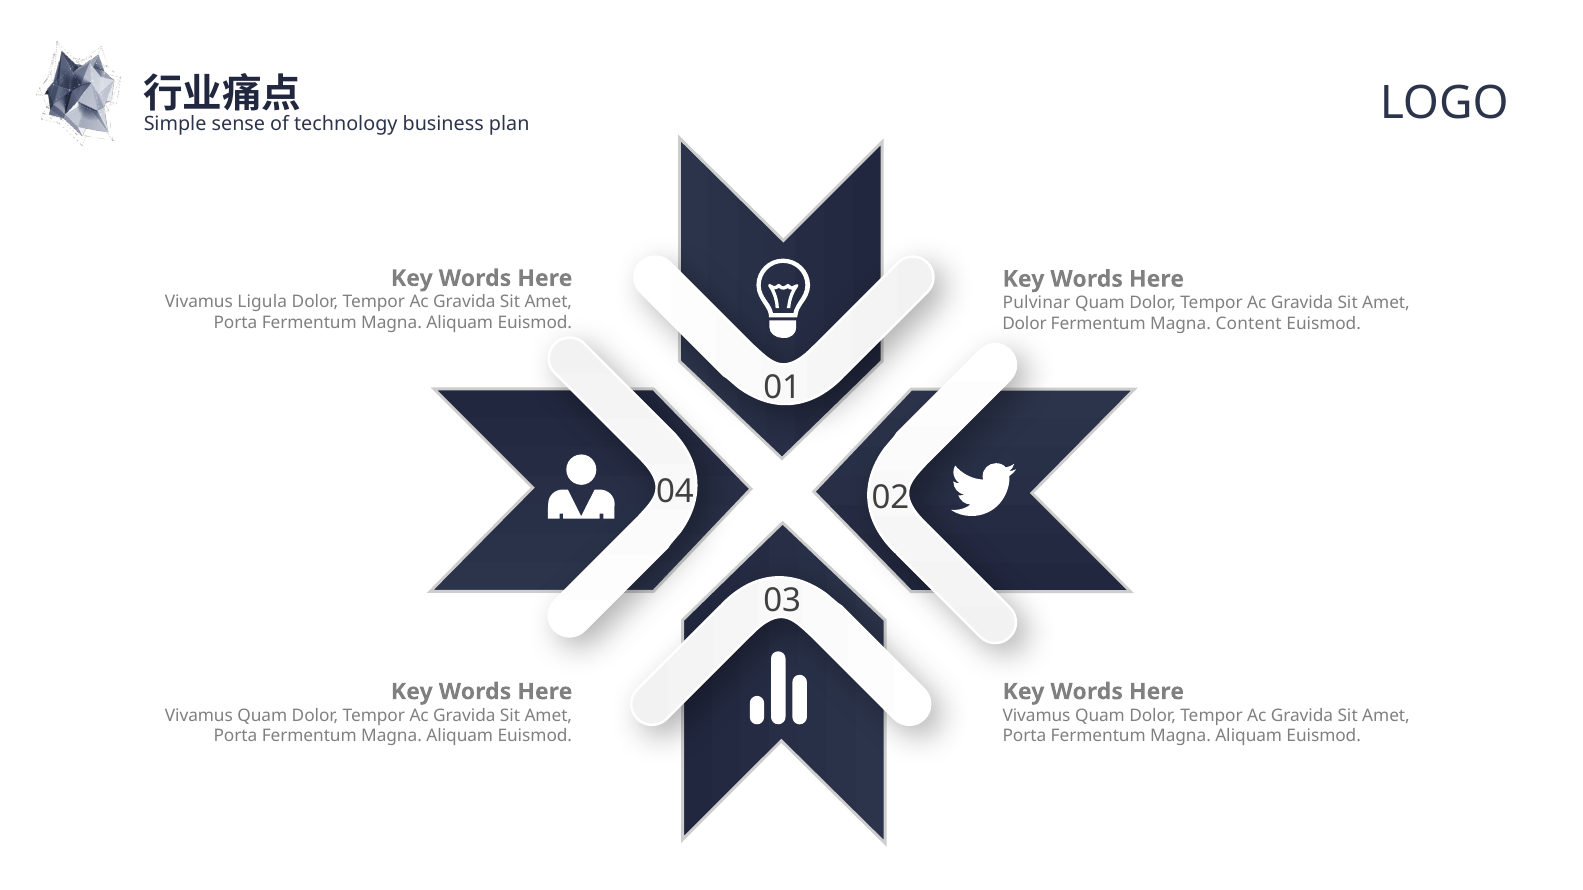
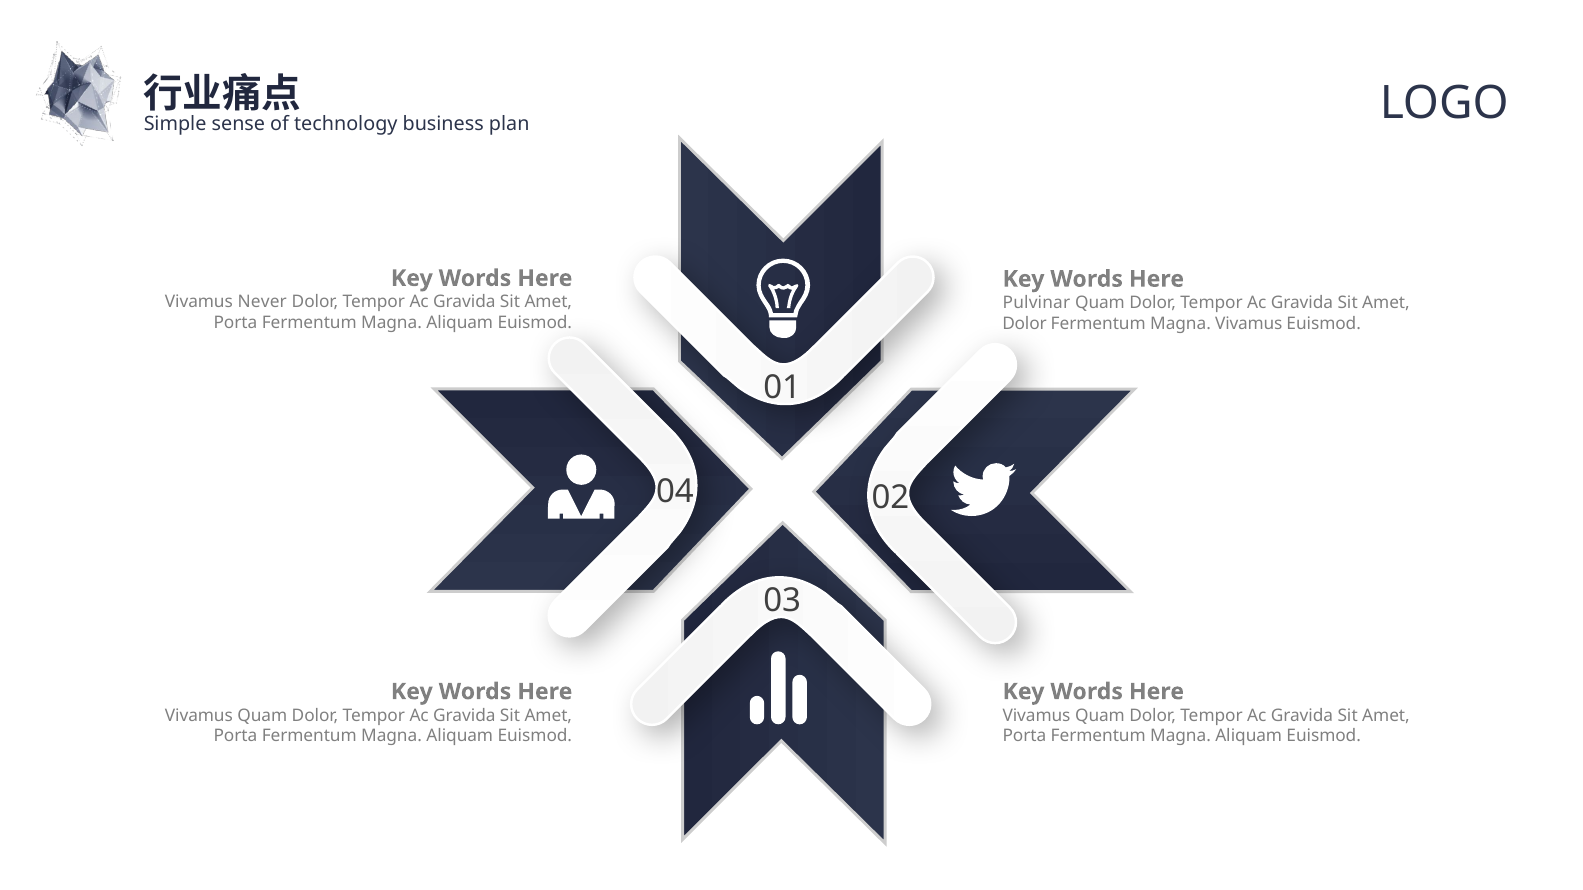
Ligula: Ligula -> Never (262, 302)
Magna Content: Content -> Vivamus (1249, 324)
